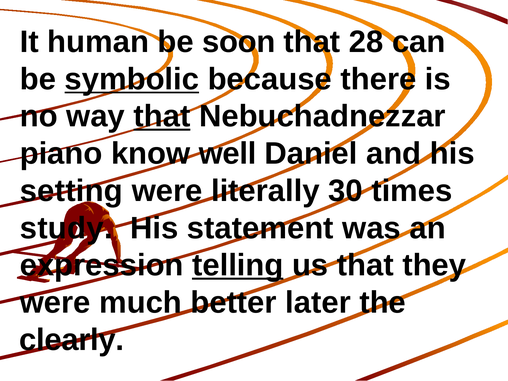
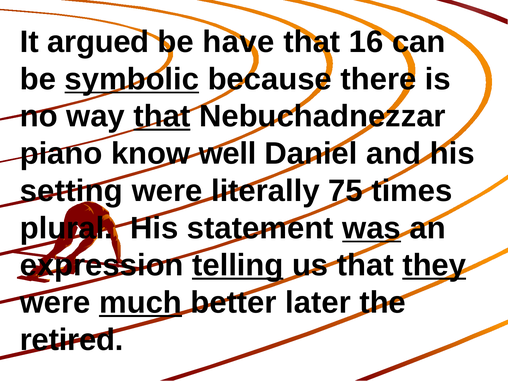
human: human -> argued (98, 42)
soon: soon -> have (238, 42)
28: 28 -> 16 (366, 42)
30: 30 -> 75 (346, 191)
study: study -> plural (66, 228)
was underline: none -> present (372, 228)
they underline: none -> present (434, 265)
much underline: none -> present (140, 303)
clearly: clearly -> retired (72, 340)
